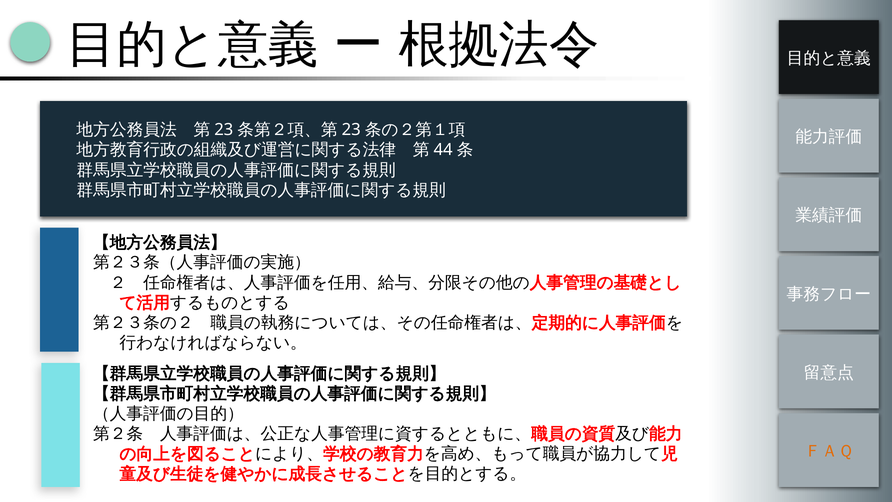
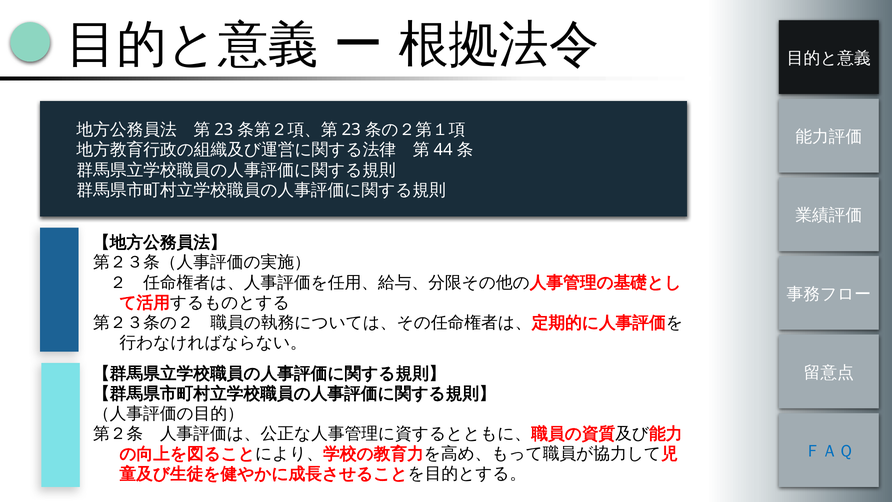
ＦＡＱ colour: orange -> blue (829, 451)
